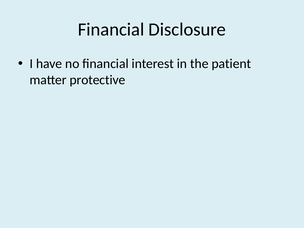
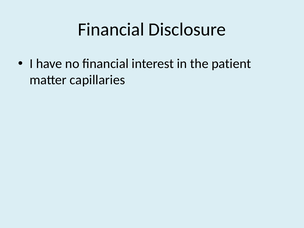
protective: protective -> capillaries (97, 80)
